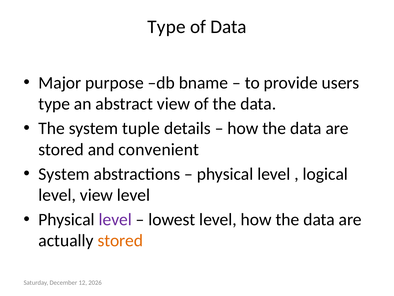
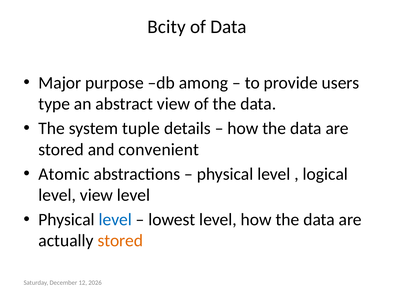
Type: Type -> Bcity (167, 27)
bname: bname -> among (203, 83)
System: System -> Atomic (64, 174)
level colour: purple -> blue (115, 219)
